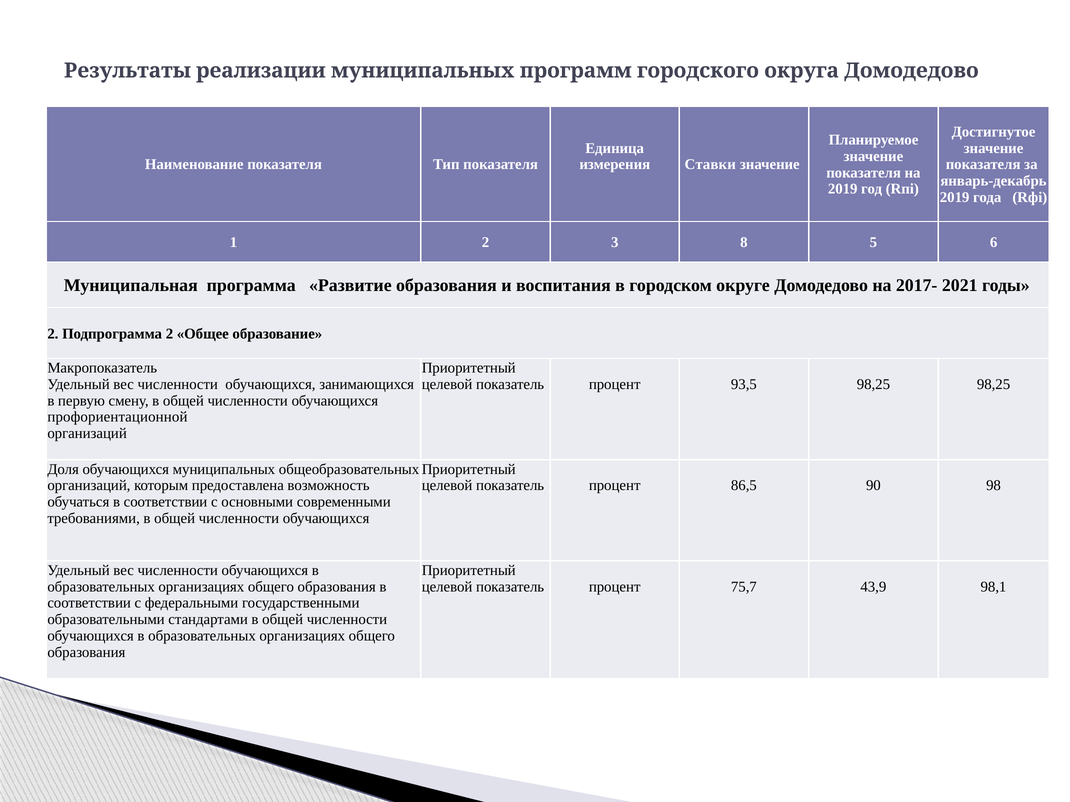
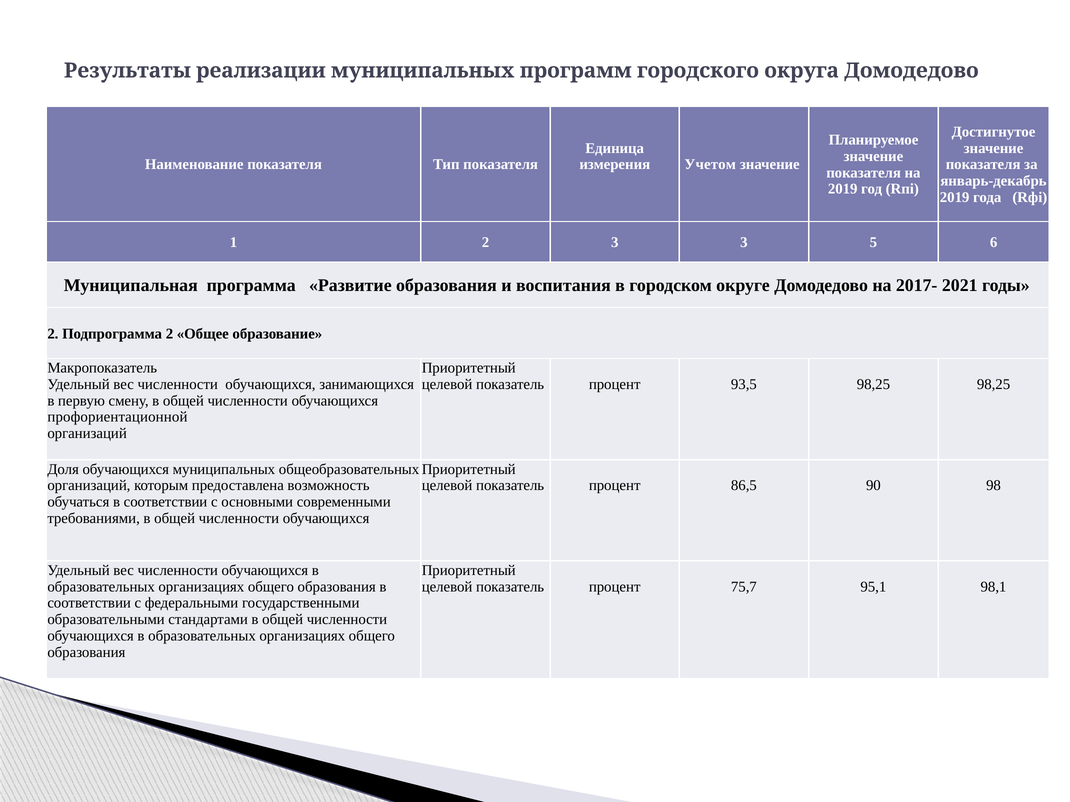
Ставки: Ставки -> Учетом (710, 165)
3 8: 8 -> 3 (744, 243)
43,9: 43,9 -> 95,1 (873, 587)
